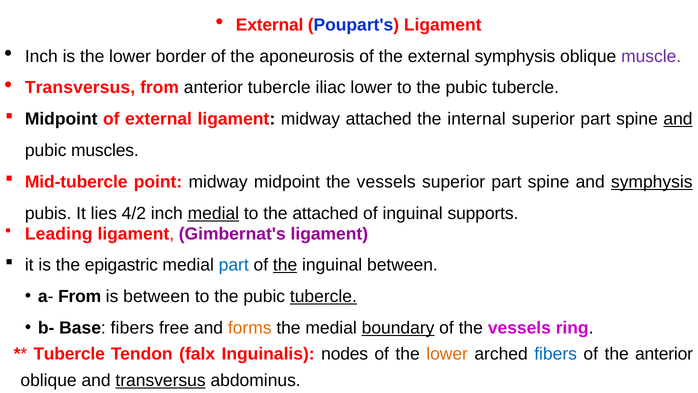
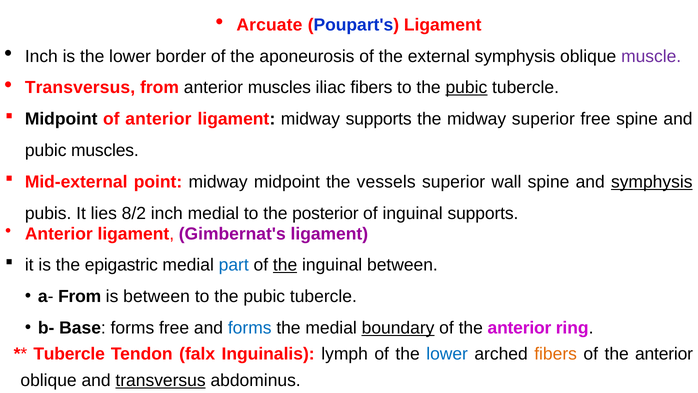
External: External -> Arcuate (269, 25)
anterior tubercle: tubercle -> muscles (279, 88)
iliac lower: lower -> fibers (371, 88)
pubic underline: none -> present (466, 88)
of external: external -> anterior (158, 119)
midway attached: attached -> supports (379, 119)
the internal: internal -> midway (477, 119)
part: part -> free (595, 119)
and underline: present -> none (678, 119)
Mid-tubercle: Mid-tubercle -> Mid-external (76, 182)
part: part -> wall (506, 182)
4/2: 4/2 -> 8/2 (134, 213)
medial underline: present -> none (213, 213)
the attached: attached -> posterior (325, 213)
Leading: Leading -> Anterior (59, 234)
tubercle underline: present -> none (323, 296)
Base fibers: fibers -> forms (132, 328)
forms colour: orange -> blue (250, 328)
vessels: vessels -> anterior (519, 328)
nodes: nodes -> lymph (345, 354)
lower colour: orange -> blue (447, 354)
fibers colour: blue -> orange (556, 354)
